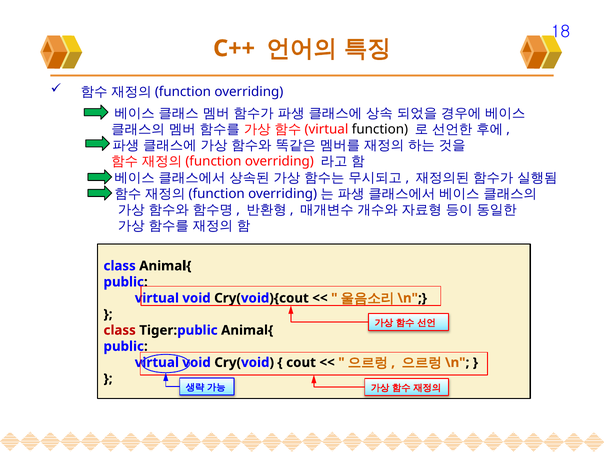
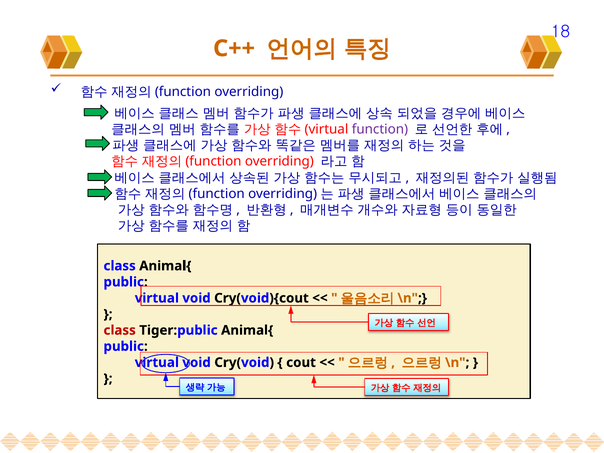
function colour: black -> purple (380, 129)
